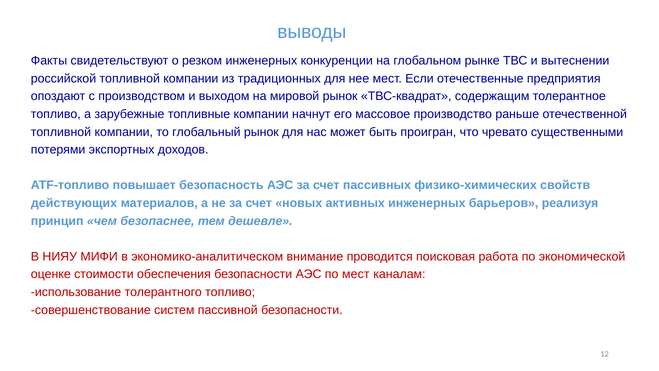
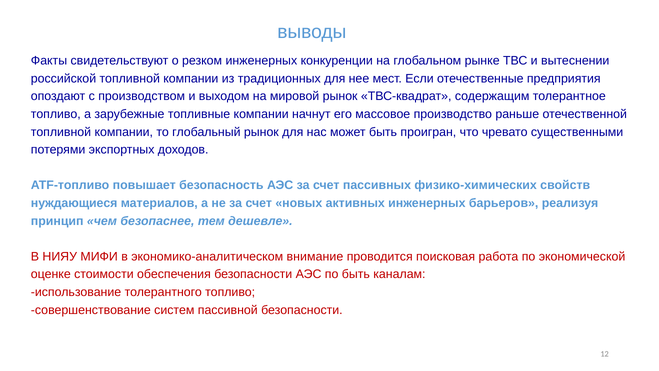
действующих: действующих -> нуждающиеся (74, 203)
по мест: мест -> быть (356, 274)
